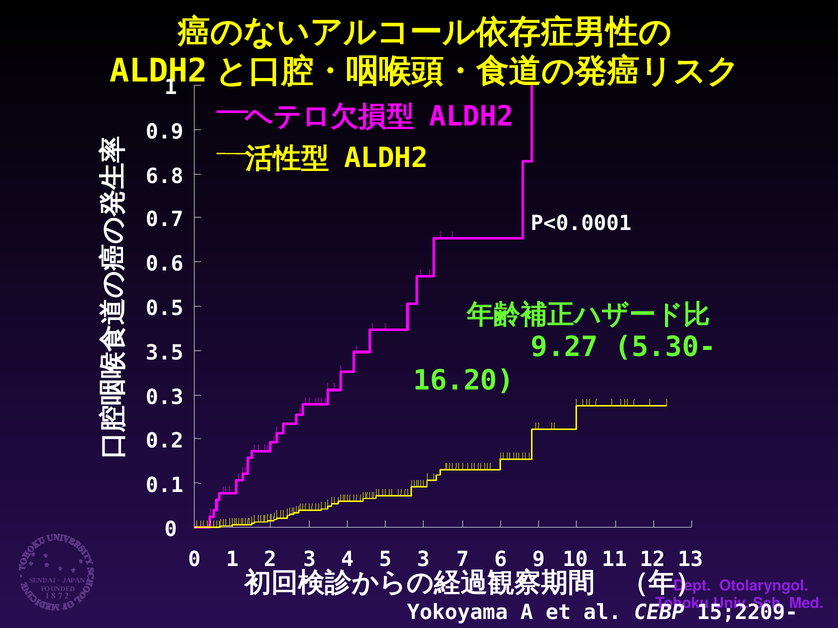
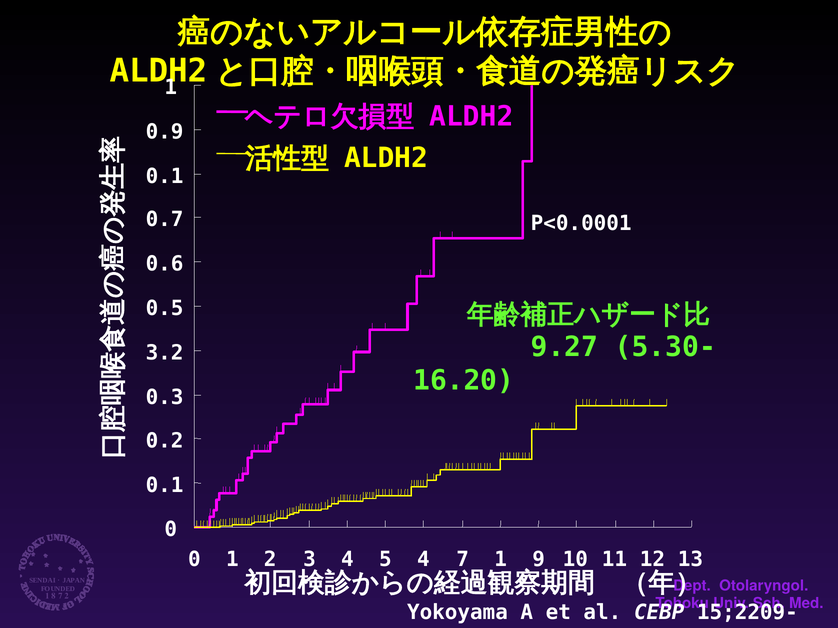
6.8: 6.8 -> 0.1 (165, 177)
3.5: 3.5 -> 3.2 (165, 353)
5 3: 3 -> 4 (423, 560)
7 6: 6 -> 1 (501, 560)
